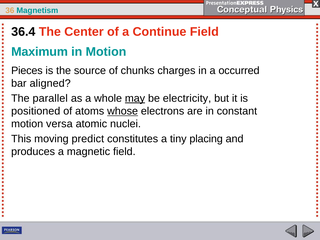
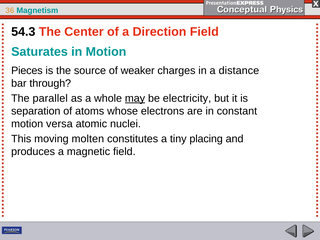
36.4: 36.4 -> 54.3 (23, 32)
Continue: Continue -> Direction (159, 32)
Maximum: Maximum -> Saturates (39, 52)
chunks: chunks -> weaker (138, 71)
occurred: occurred -> distance (239, 71)
aligned: aligned -> through (50, 83)
positioned: positioned -> separation (36, 111)
whose underline: present -> none (123, 111)
predict: predict -> molten (88, 139)
